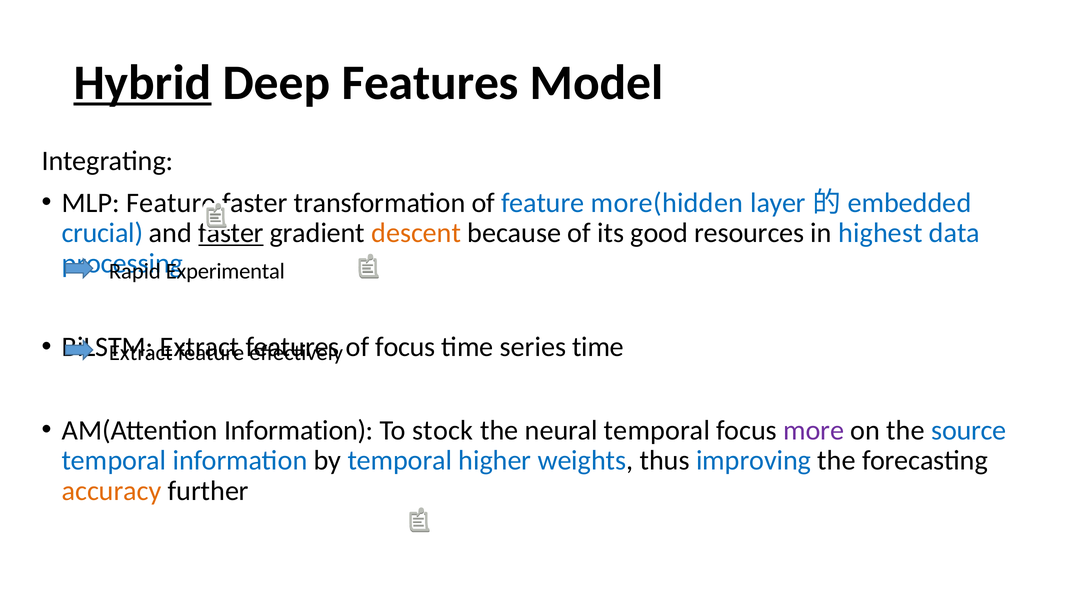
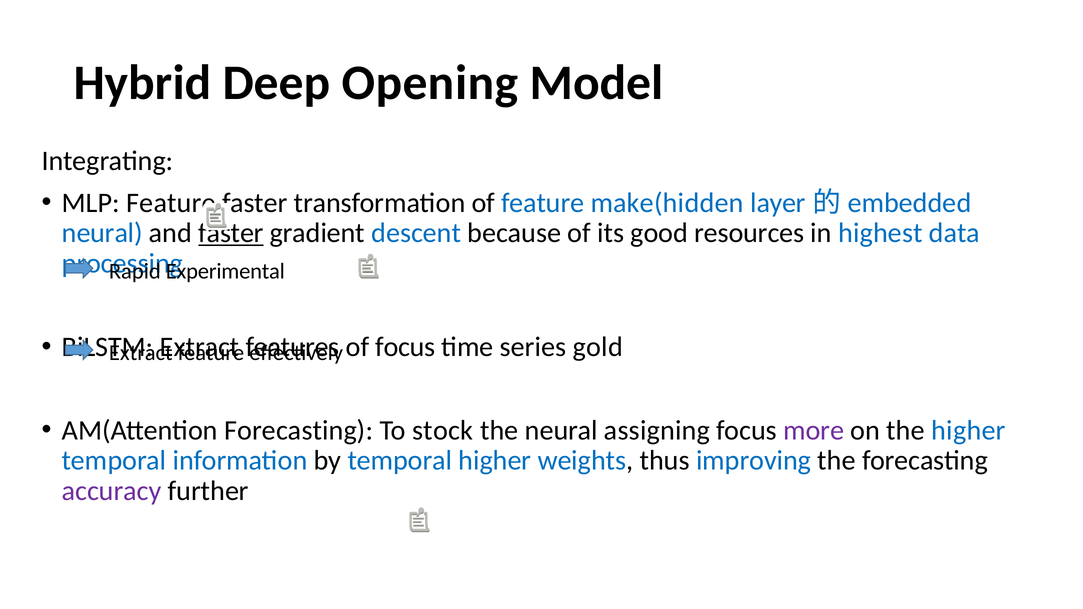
Hybrid underline: present -> none (142, 83)
Deep Features: Features -> Opening (430, 83)
more(hidden: more(hidden -> make(hidden (667, 203)
crucial: crucial -> neural (102, 233)
descent colour: orange -> blue (416, 233)
series time: time -> gold (598, 347)
AM(Attention Information: Information -> Forecasting (299, 430)
neural temporal: temporal -> assigning (657, 430)
the source: source -> higher (969, 430)
accuracy colour: orange -> purple (112, 491)
